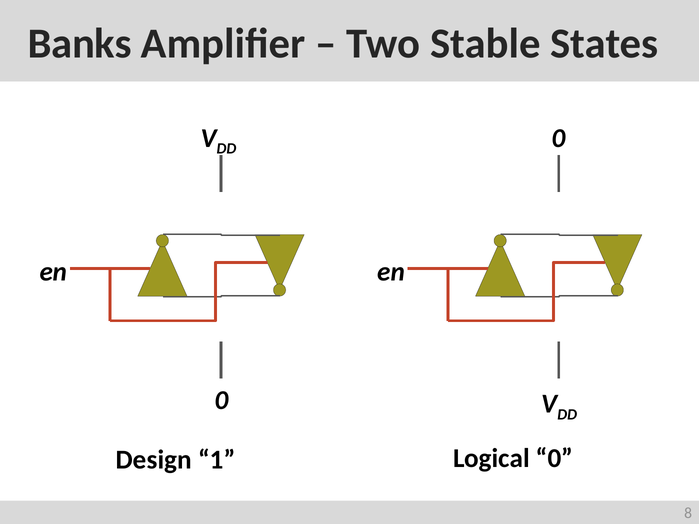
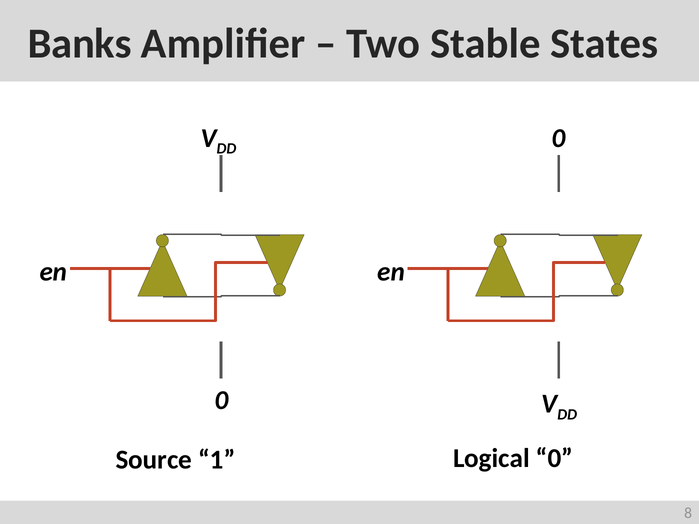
Design: Design -> Source (154, 460)
